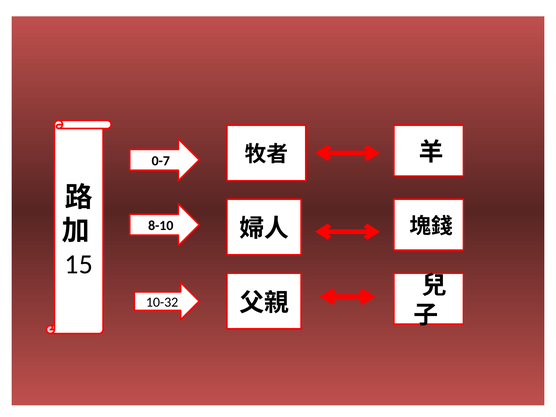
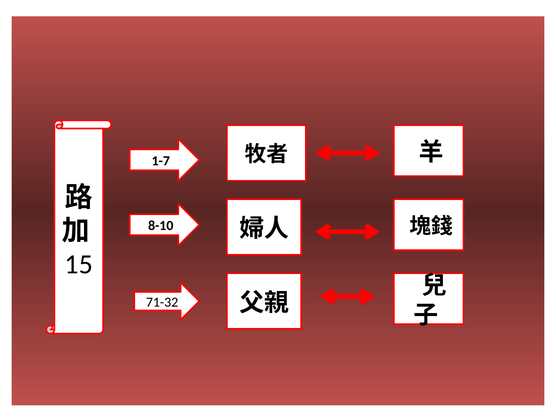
0-7: 0-7 -> 1-7 (161, 161)
10-32: 10-32 -> 71-32 (162, 302)
